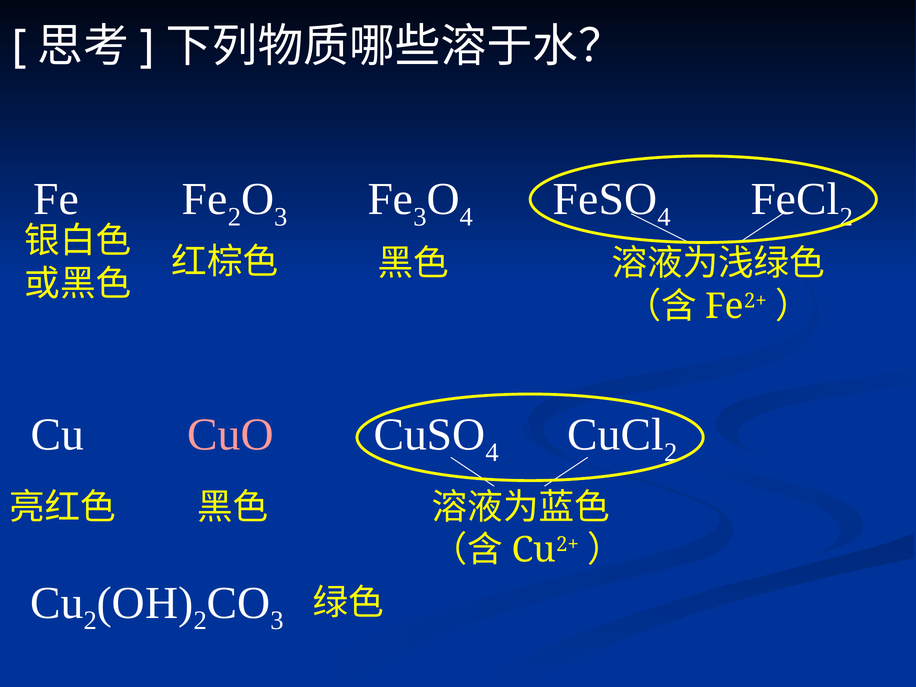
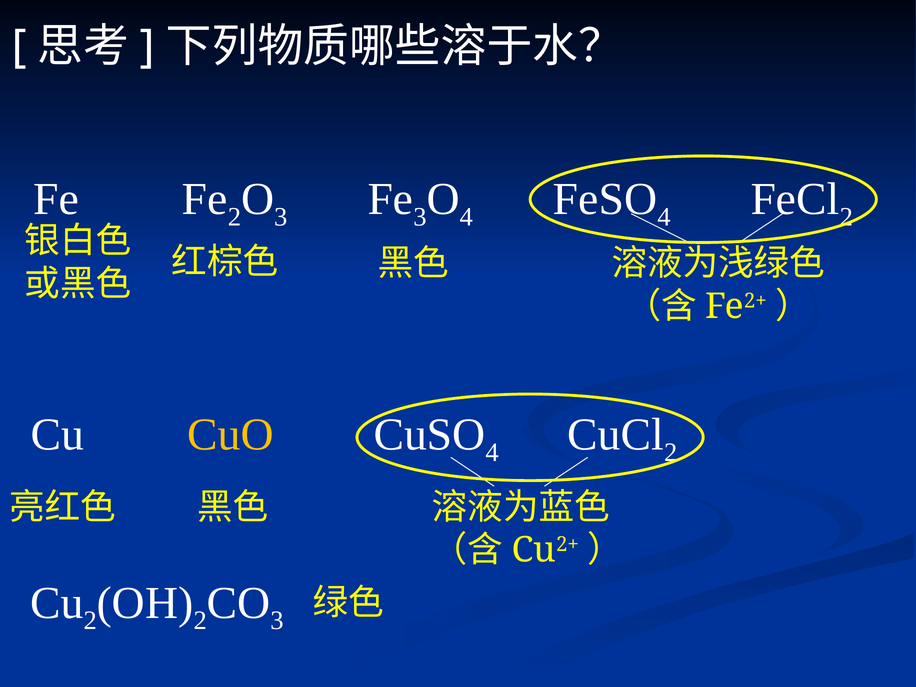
CuO colour: pink -> yellow (230, 435)
